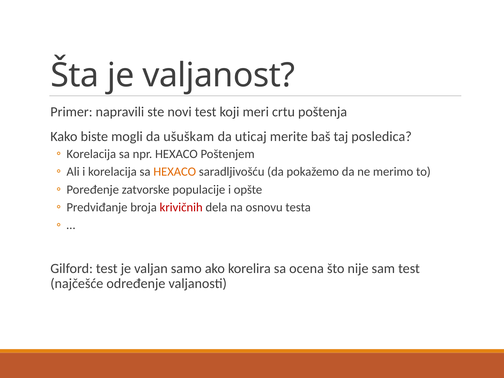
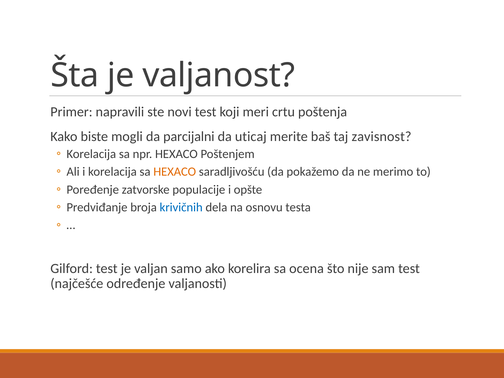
ušuškam: ušuškam -> parcijalni (189, 137)
posledica: posledica -> zavisnost (382, 137)
krivičnih colour: red -> blue (181, 207)
